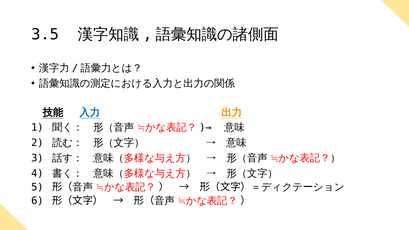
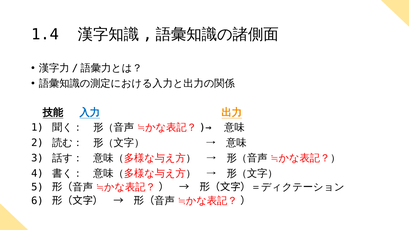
3.5: 3.5 -> 1.4 (45, 34)
